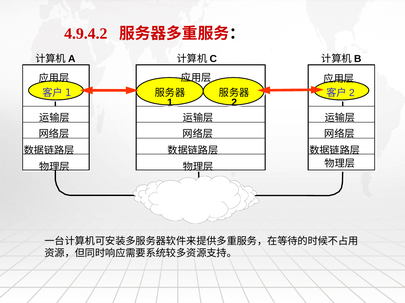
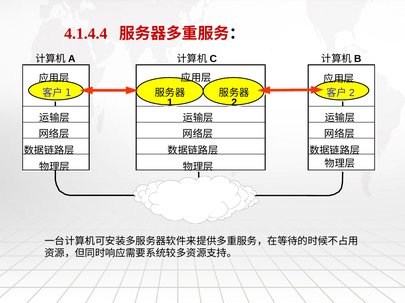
4.9.4.2: 4.9.4.2 -> 4.1.4.4 (86, 34)
